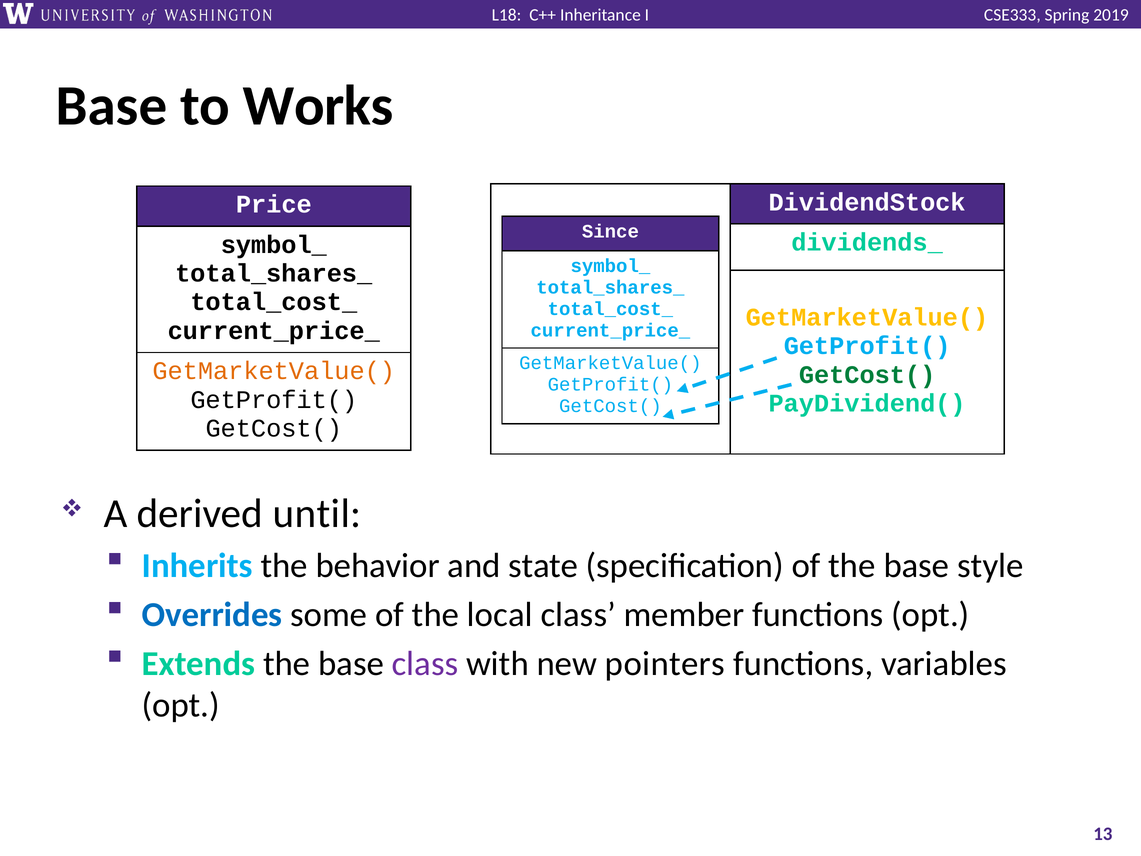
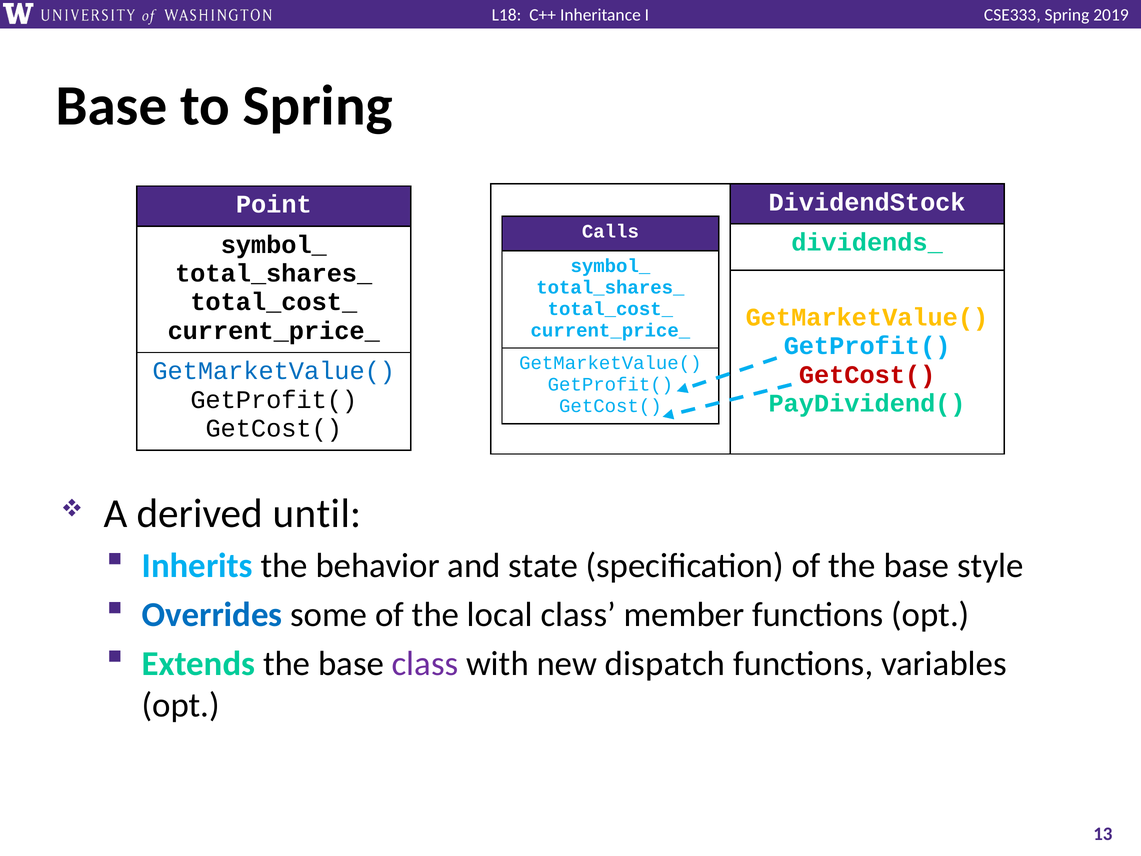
to Works: Works -> Spring (318, 106)
Price: Price -> Point (274, 204)
Since: Since -> Calls (610, 232)
GetMarketValue( colour: orange -> blue (274, 371)
GetCost( colour: green -> red (867, 375)
pointers: pointers -> dispatch (665, 663)
